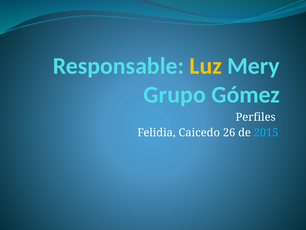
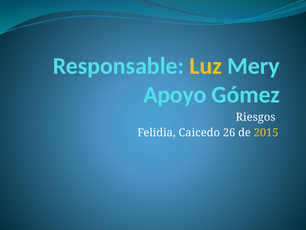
Grupo: Grupo -> Apoyo (175, 94)
Perfiles: Perfiles -> Riesgos (256, 117)
2015 colour: light blue -> yellow (266, 132)
